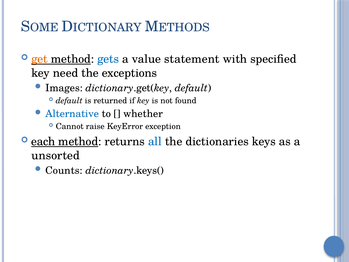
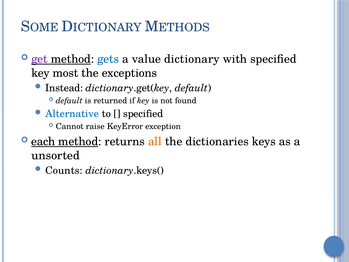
get colour: orange -> purple (40, 59)
statement: statement -> dictionary (192, 59)
need: need -> most (66, 73)
Images: Images -> Instead (64, 88)
whether: whether -> specified (143, 114)
all colour: blue -> orange (155, 141)
